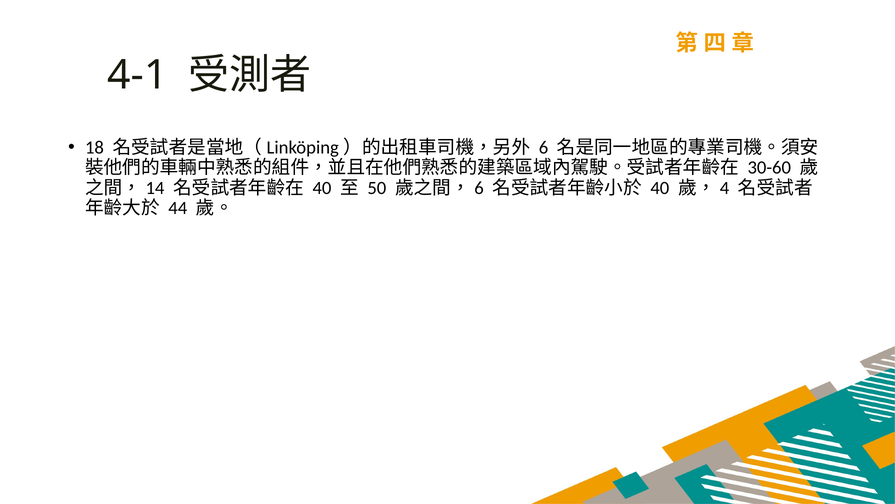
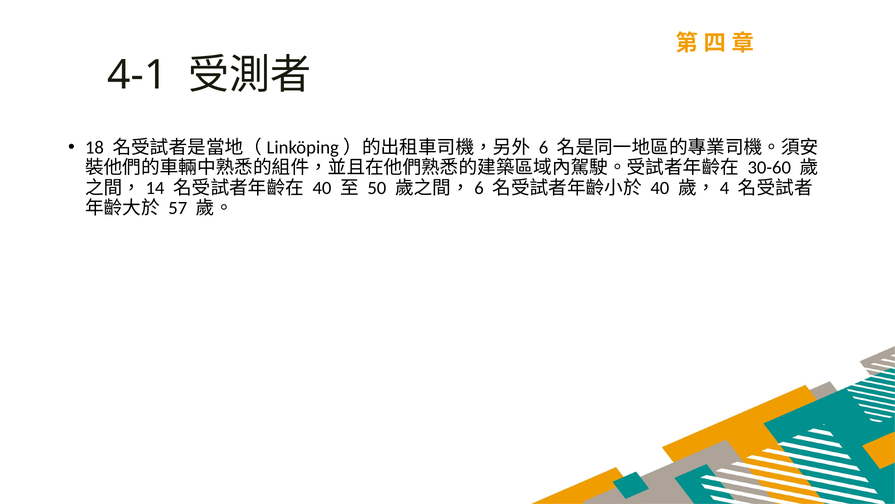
44: 44 -> 57 (178, 208)
